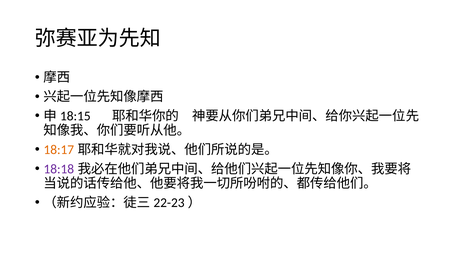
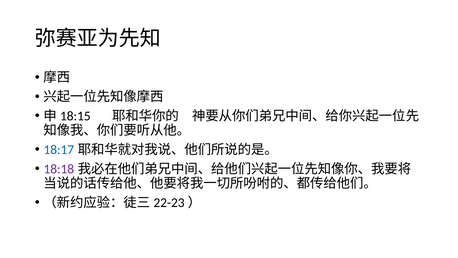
18:17 colour: orange -> blue (59, 149)
